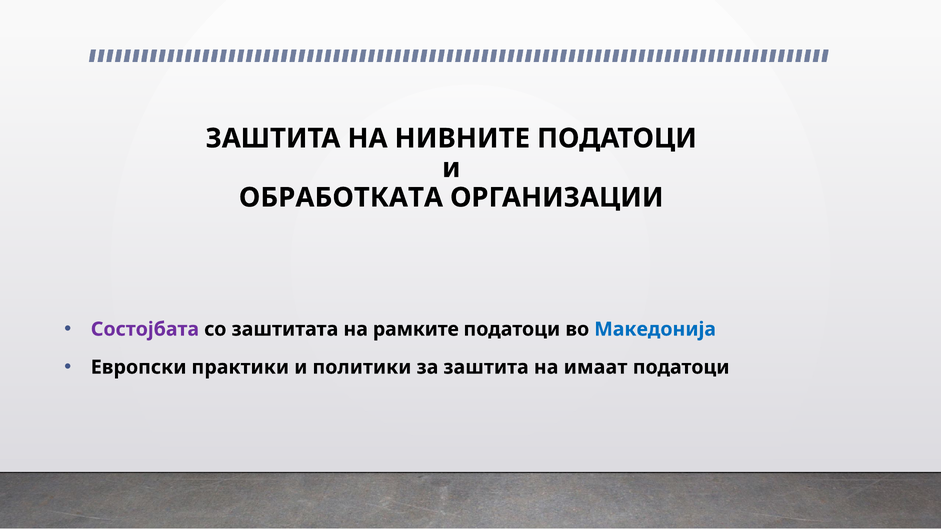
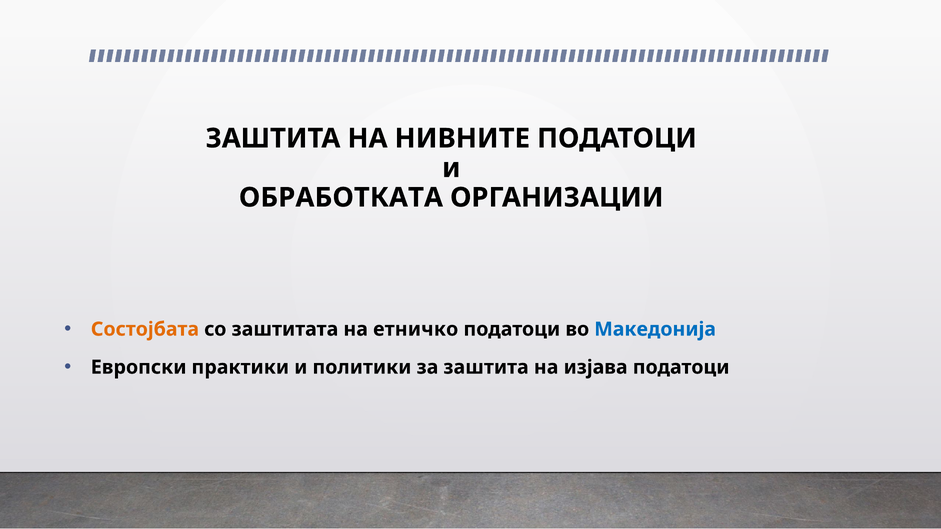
Состојбата colour: purple -> orange (145, 329)
рамките: рамките -> етничко (416, 329)
имаат: имаат -> изјава (596, 367)
